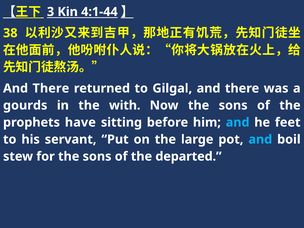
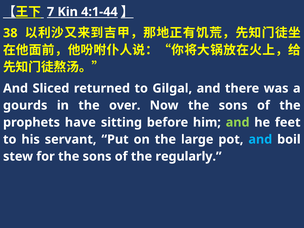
3: 3 -> 7 (51, 12)
There: There -> Sliced (51, 88)
with: with -> over (125, 105)
and colour: light blue -> light green (238, 122)
departed: departed -> regularly (188, 156)
